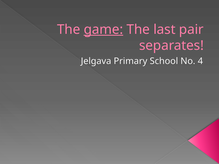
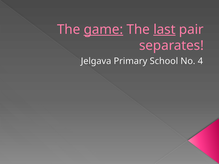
last underline: none -> present (164, 30)
